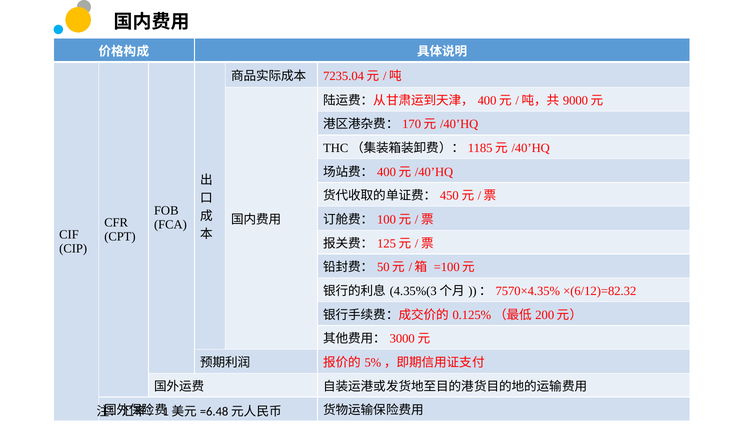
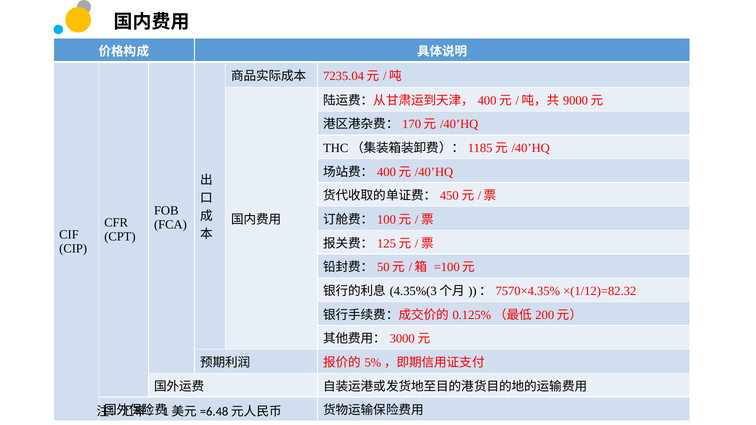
×(6/12)=82.32: ×(6/12)=82.32 -> ×(1/12)=82.32 (600, 291)
